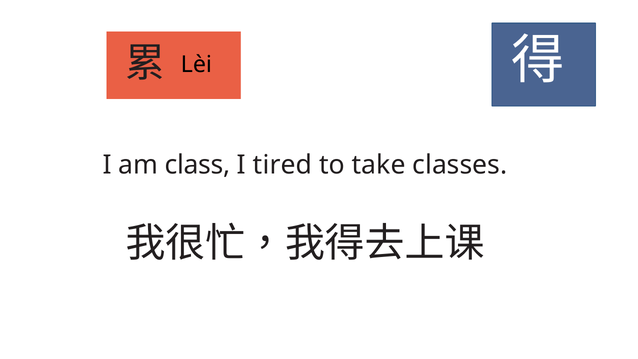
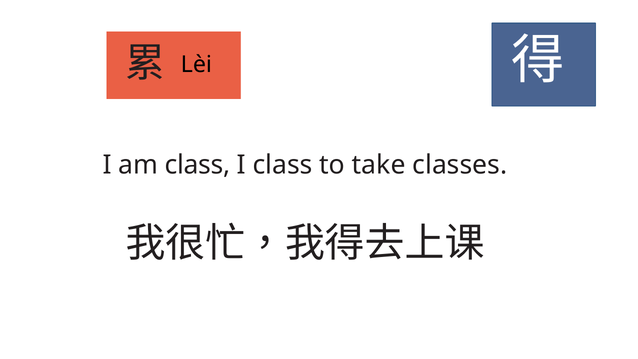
I tired: tired -> class (283, 165)
